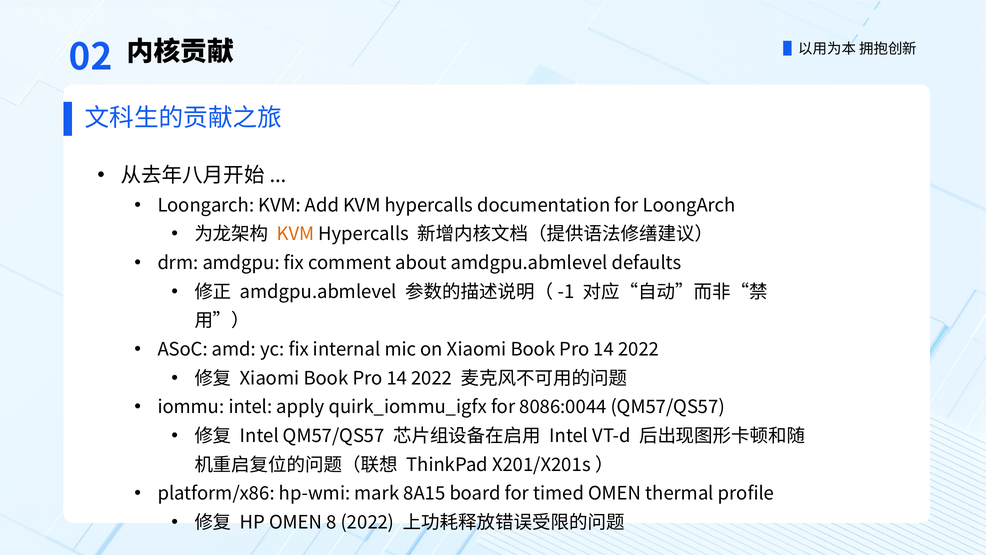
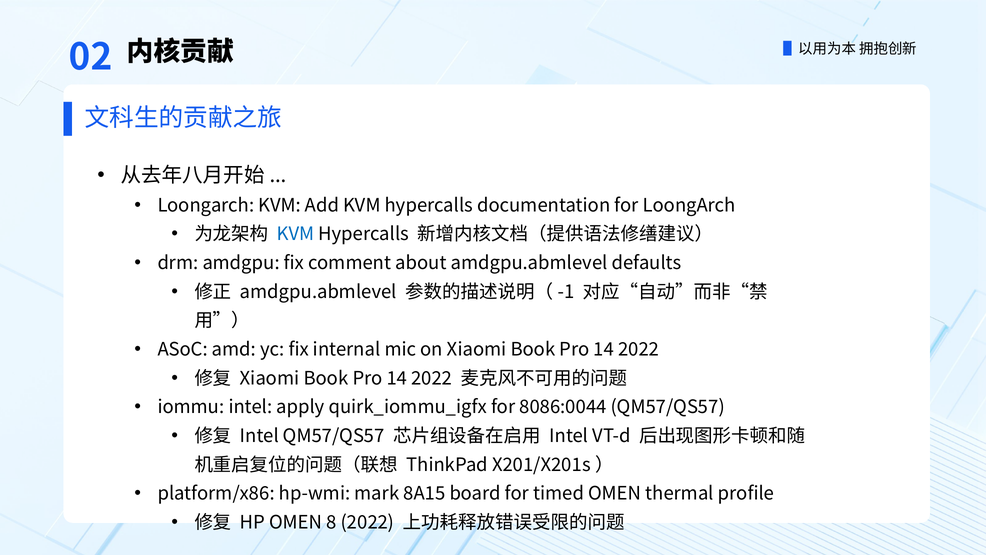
KVM colour: orange -> blue (296, 234)
